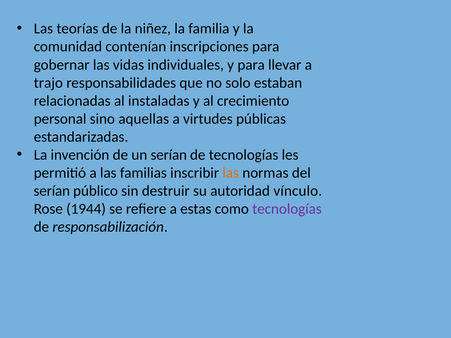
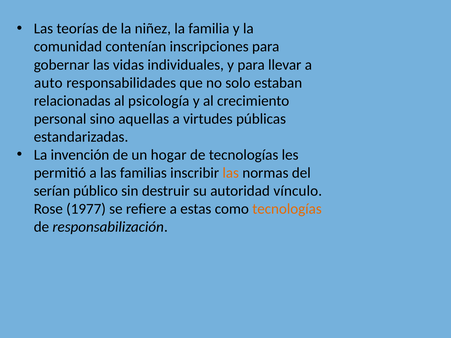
trajo: trajo -> auto (48, 83)
instaladas: instaladas -> psicología (159, 101)
un serían: serían -> hogar (169, 155)
1944: 1944 -> 1977 (86, 209)
tecnologías colour: purple -> orange (287, 209)
